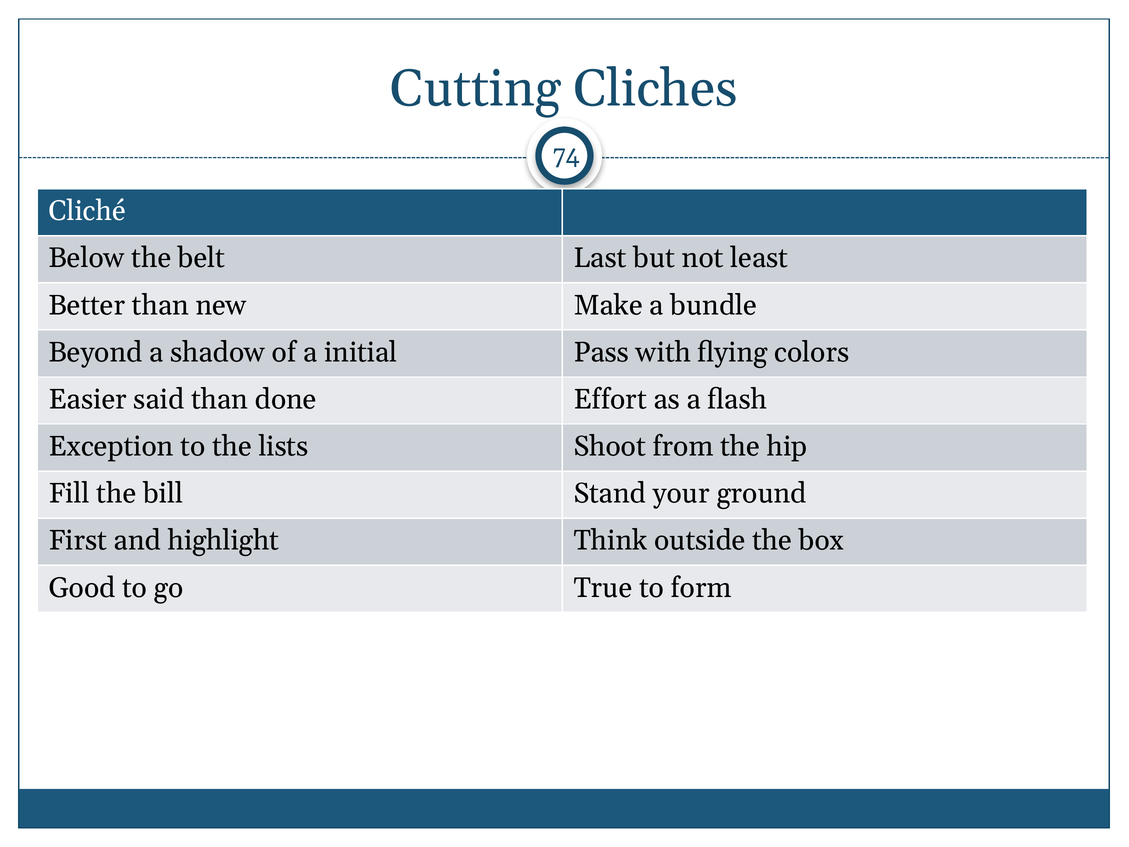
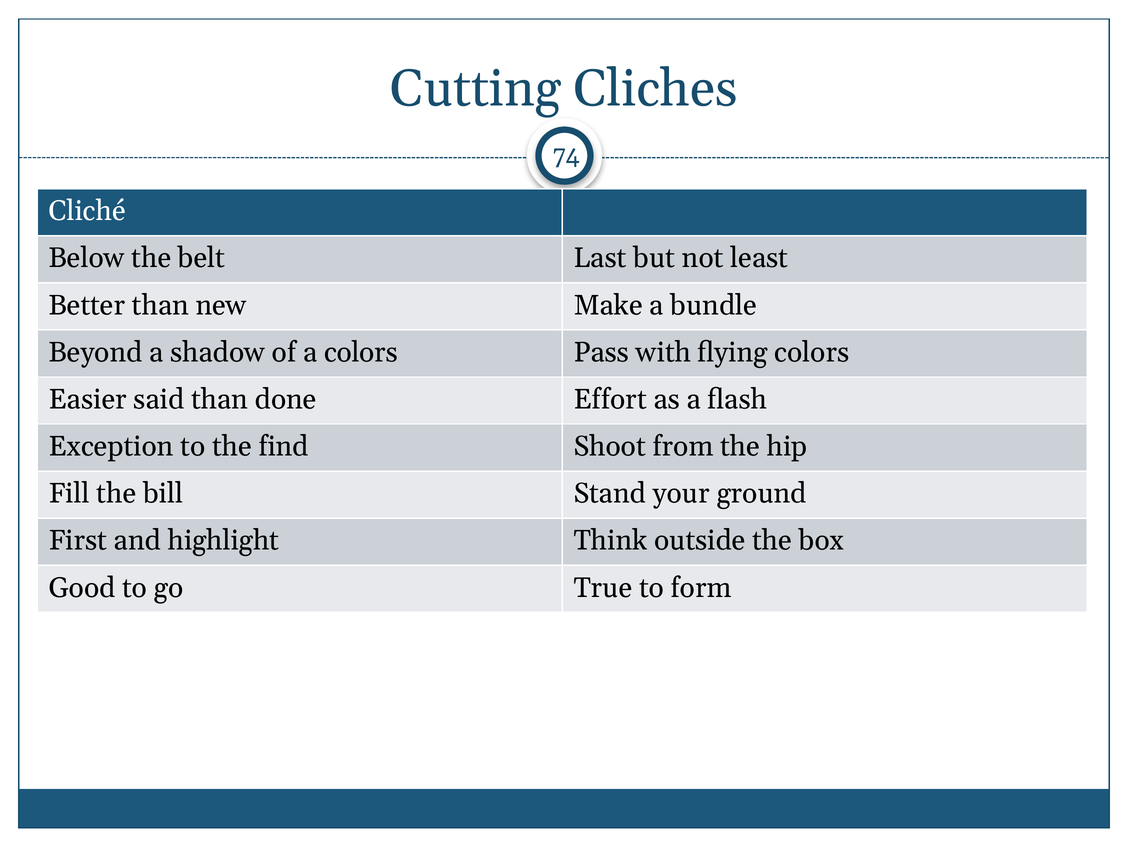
a initial: initial -> colors (361, 352)
lists: lists -> find (283, 446)
